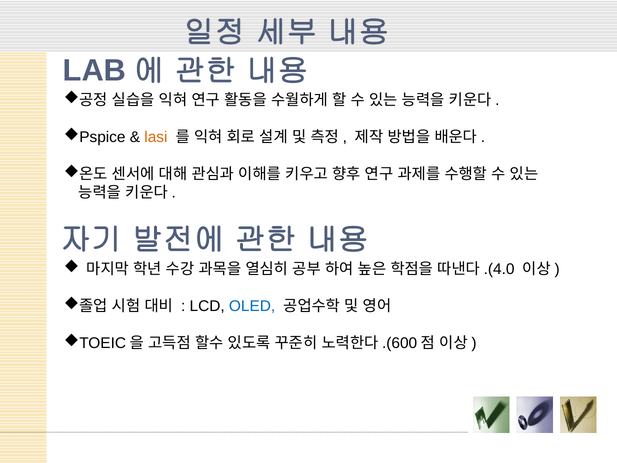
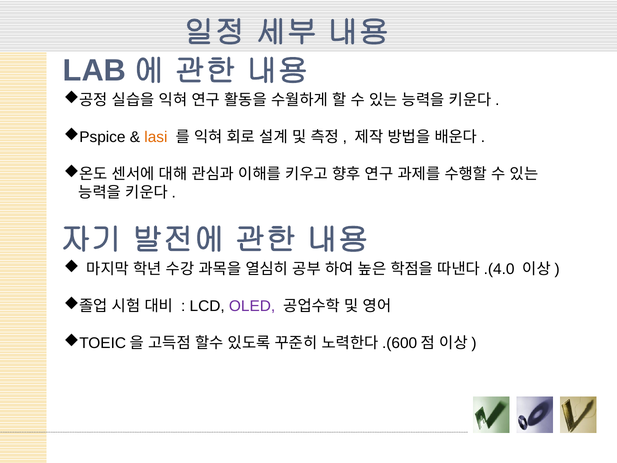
OLED colour: blue -> purple (252, 306)
